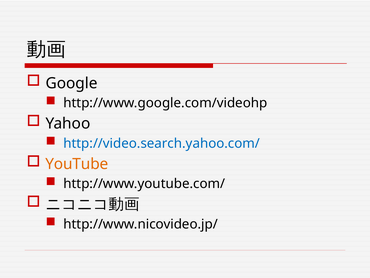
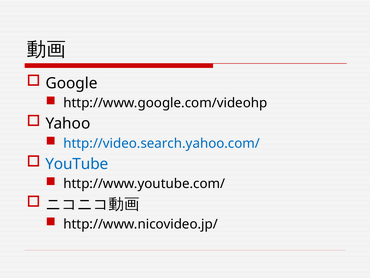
YouTube colour: orange -> blue (77, 164)
